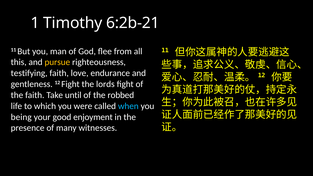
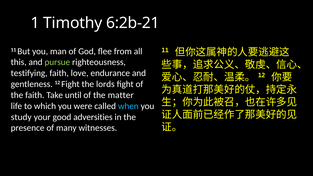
pursue colour: yellow -> light green (57, 62)
robbed: robbed -> matter (121, 95)
being: being -> study (21, 117)
enjoyment: enjoyment -> adversities (93, 117)
